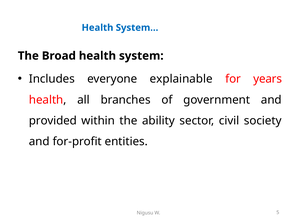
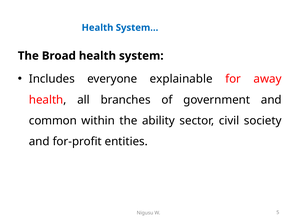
years: years -> away (268, 79)
provided: provided -> common (53, 120)
